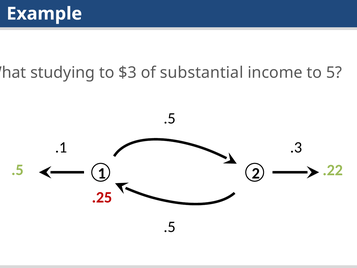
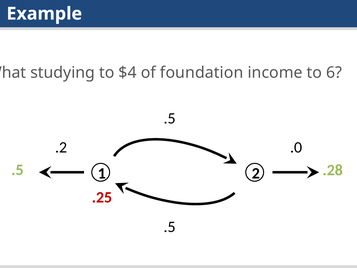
$3: $3 -> $4 (128, 73)
substantial: substantial -> foundation (202, 73)
5: 5 -> 6 (334, 73)
.1: .1 -> .2 (61, 147)
.3: .3 -> .0 (296, 147)
.22: .22 -> .28 (333, 170)
